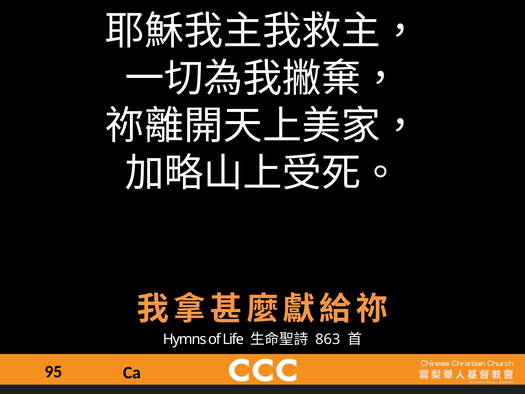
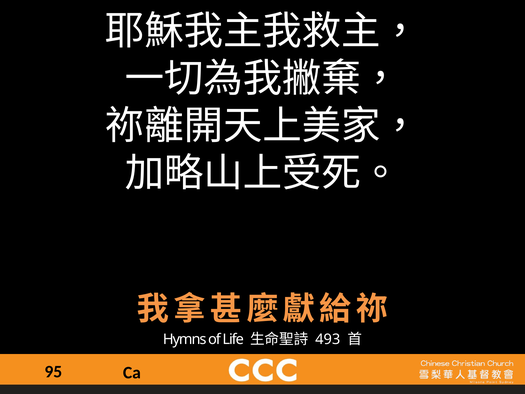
863: 863 -> 493 (328, 339)
